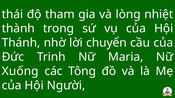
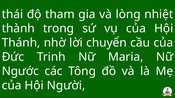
Xuống: Xuống -> Ngước (20, 71)
